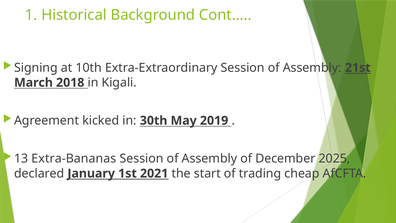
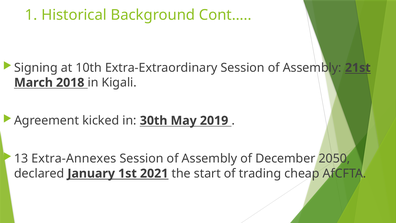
Extra-Bananas: Extra-Bananas -> Extra-Annexes (74, 158)
2025: 2025 -> 2050 (334, 158)
